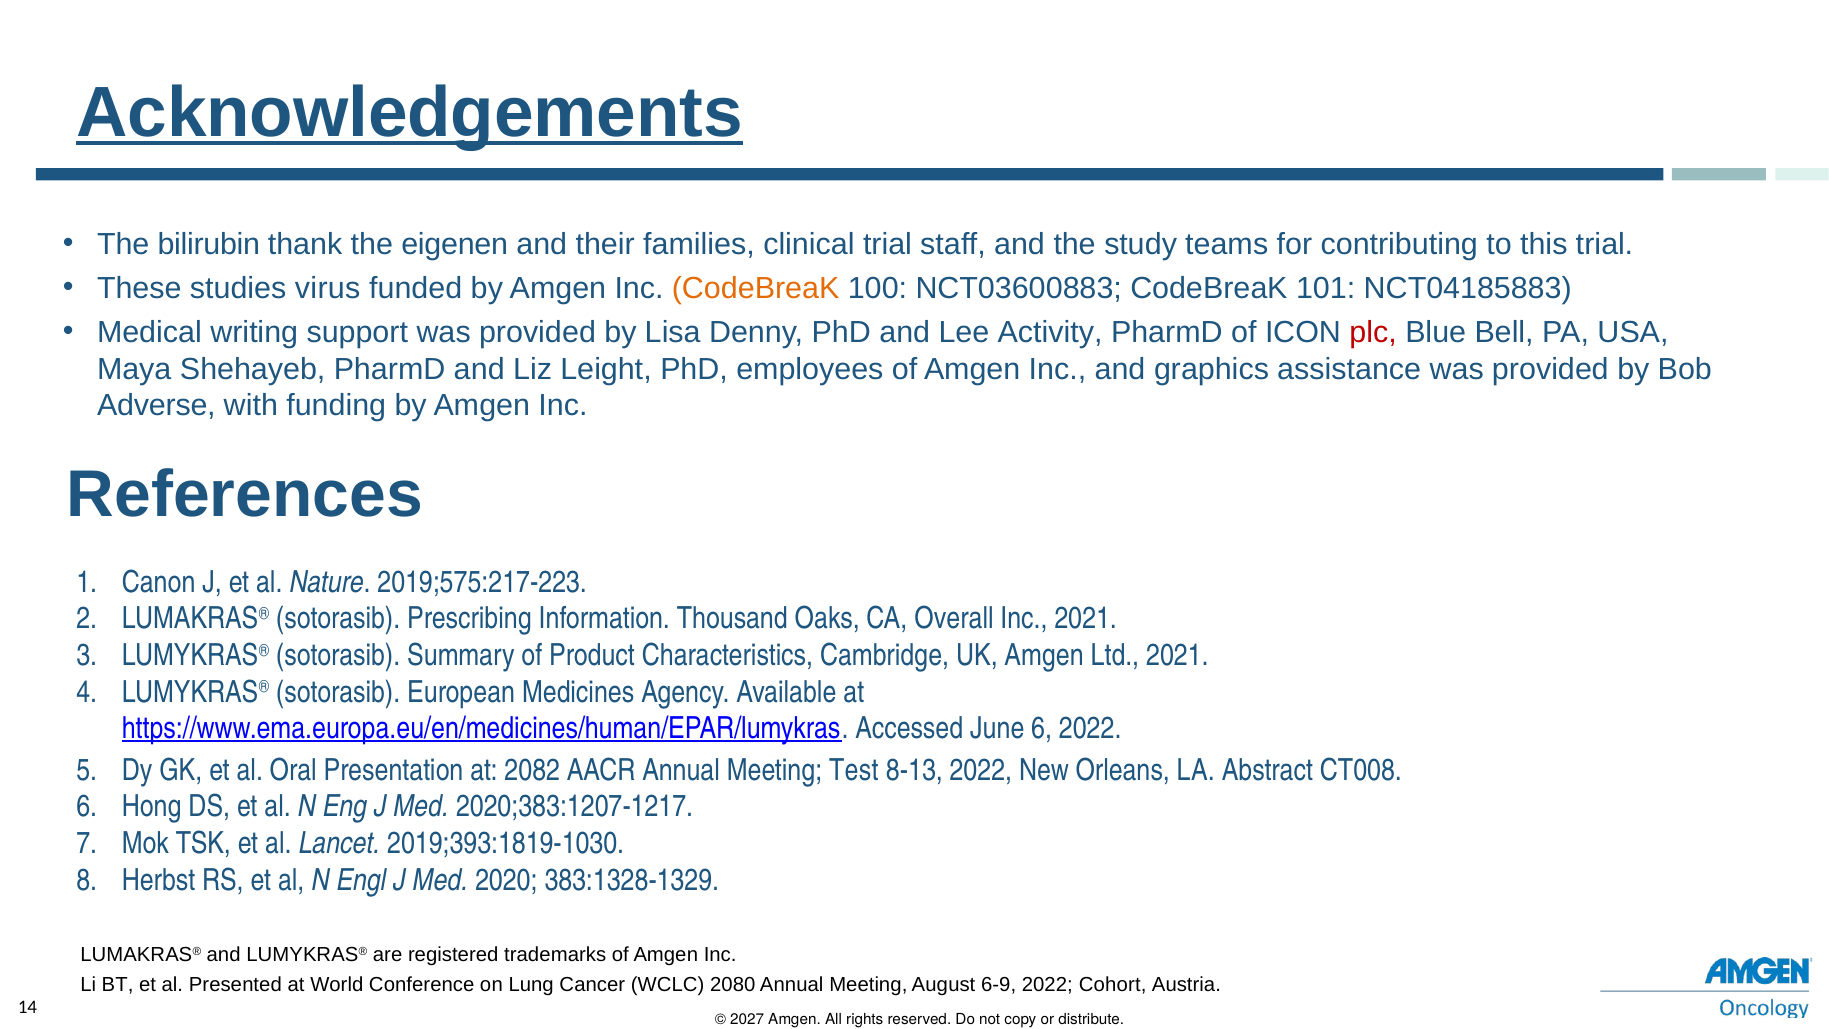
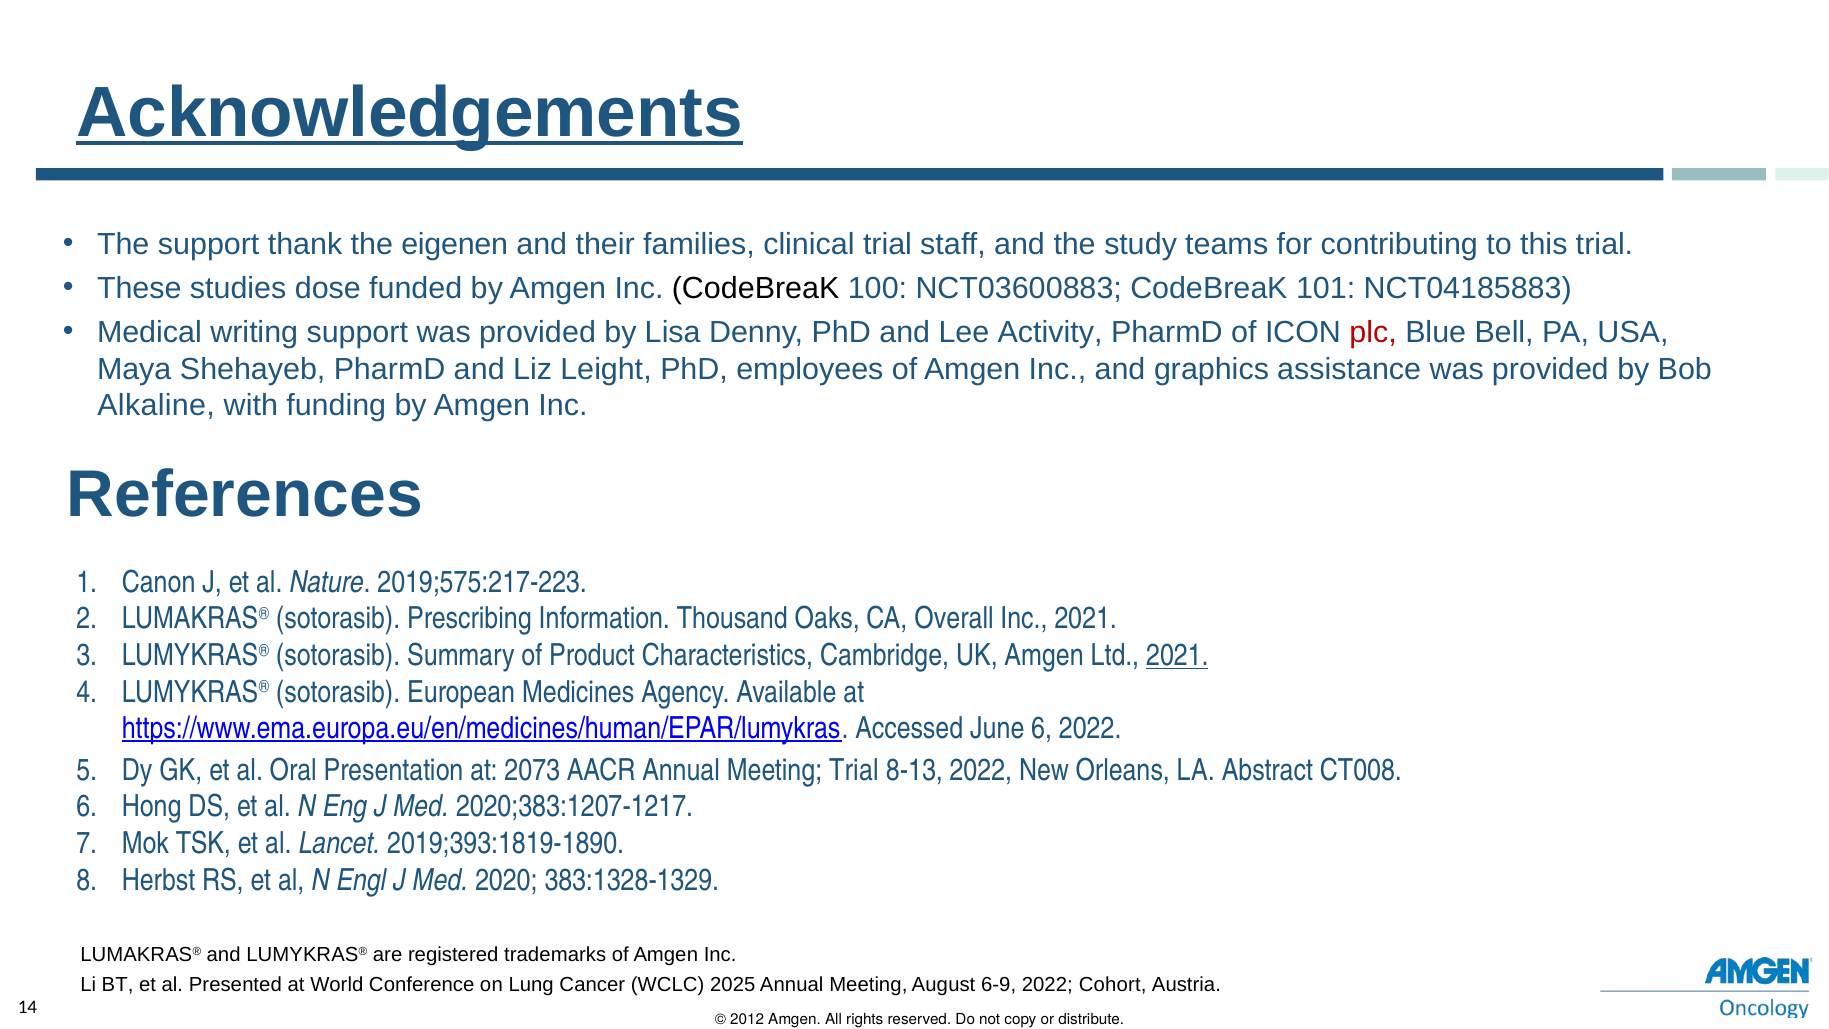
The bilirubin: bilirubin -> support (209, 244)
virus: virus -> dose (328, 288)
CodeBreaK colour: orange -> black (756, 288)
Adverse: Adverse -> Alkaline (156, 406)
2021 underline: none -> present (1177, 655)
2082: 2082 -> 2073 (532, 770)
Meeting Test: Test -> Trial (854, 770)
2019;393:1819-1030: 2019;393:1819-1030 -> 2019;393:1819-1890 (506, 843)
2080: 2080 -> 2025 (733, 985)
2027: 2027 -> 2012 (747, 1020)
